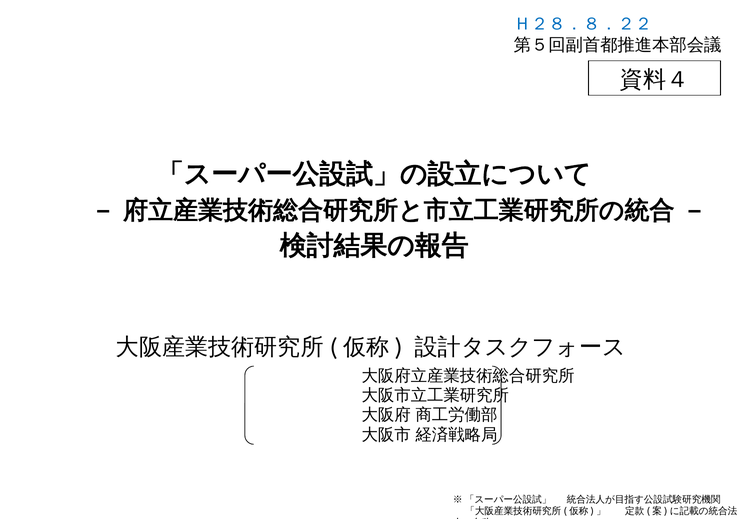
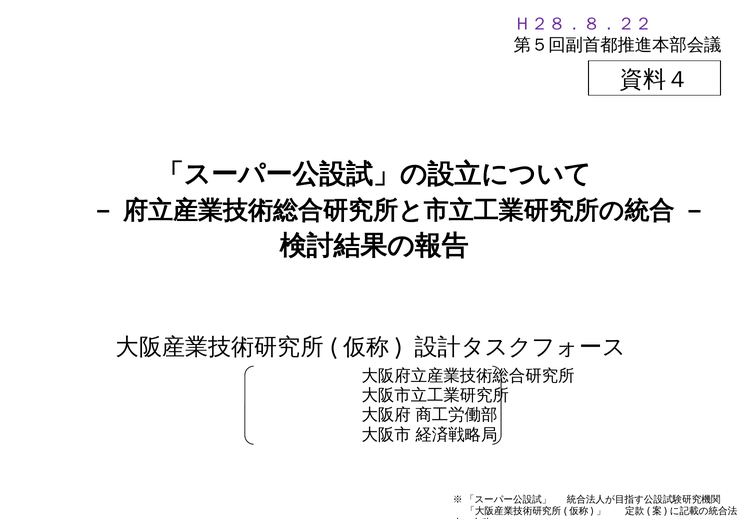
Ｈ２８．８．２２ colour: blue -> purple (583, 24)
